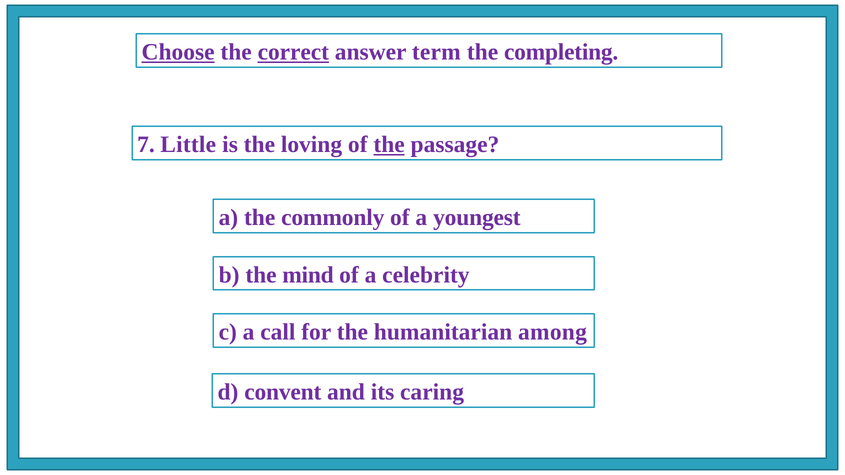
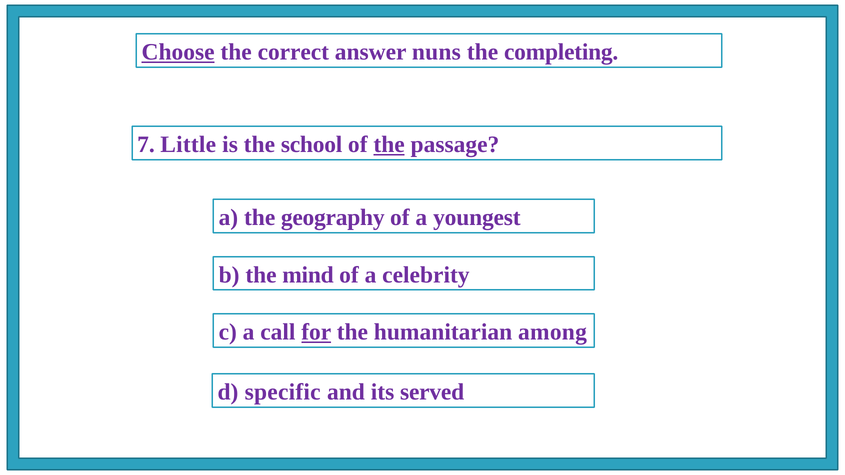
correct underline: present -> none (293, 52)
term: term -> nuns (436, 52)
loving: loving -> school (312, 145)
commonly: commonly -> geography (333, 218)
for underline: none -> present (316, 332)
convent: convent -> specific (283, 392)
caring: caring -> served (432, 392)
